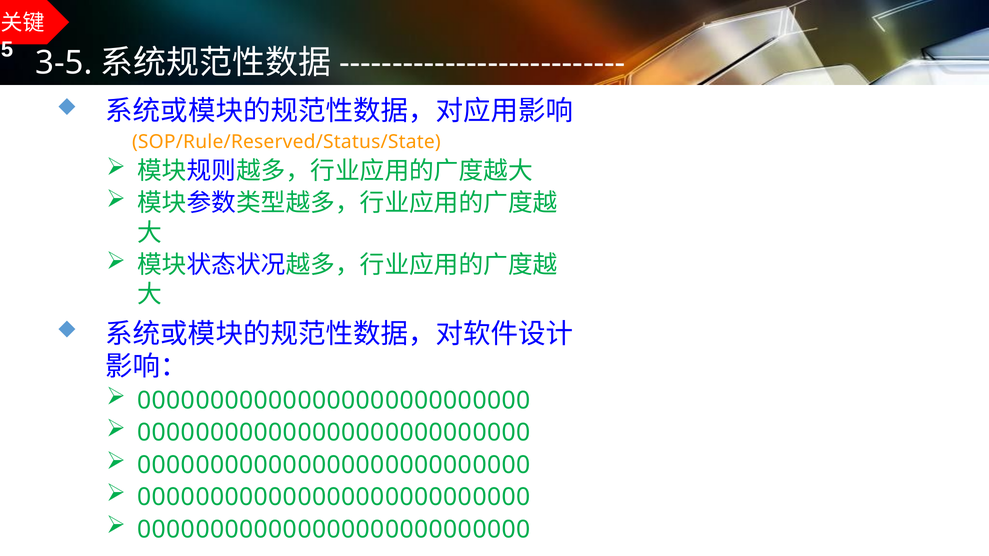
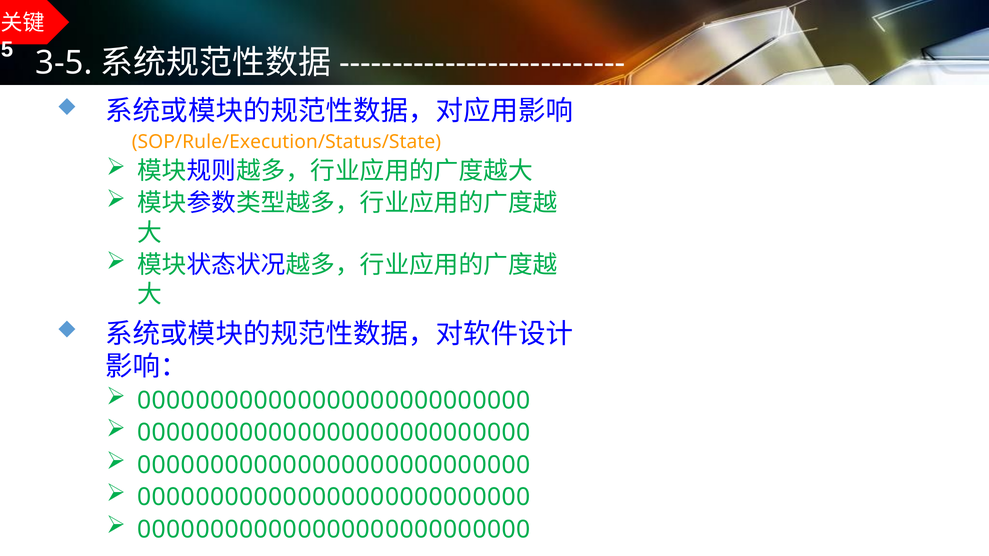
SOP/Rule/Reserved/Status/State: SOP/Rule/Reserved/Status/State -> SOP/Rule/Execution/Status/State (286, 142)
